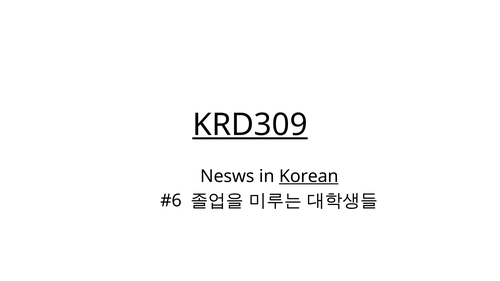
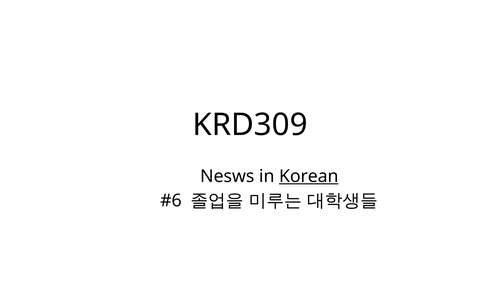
KRD309 underline: present -> none (250, 125)
